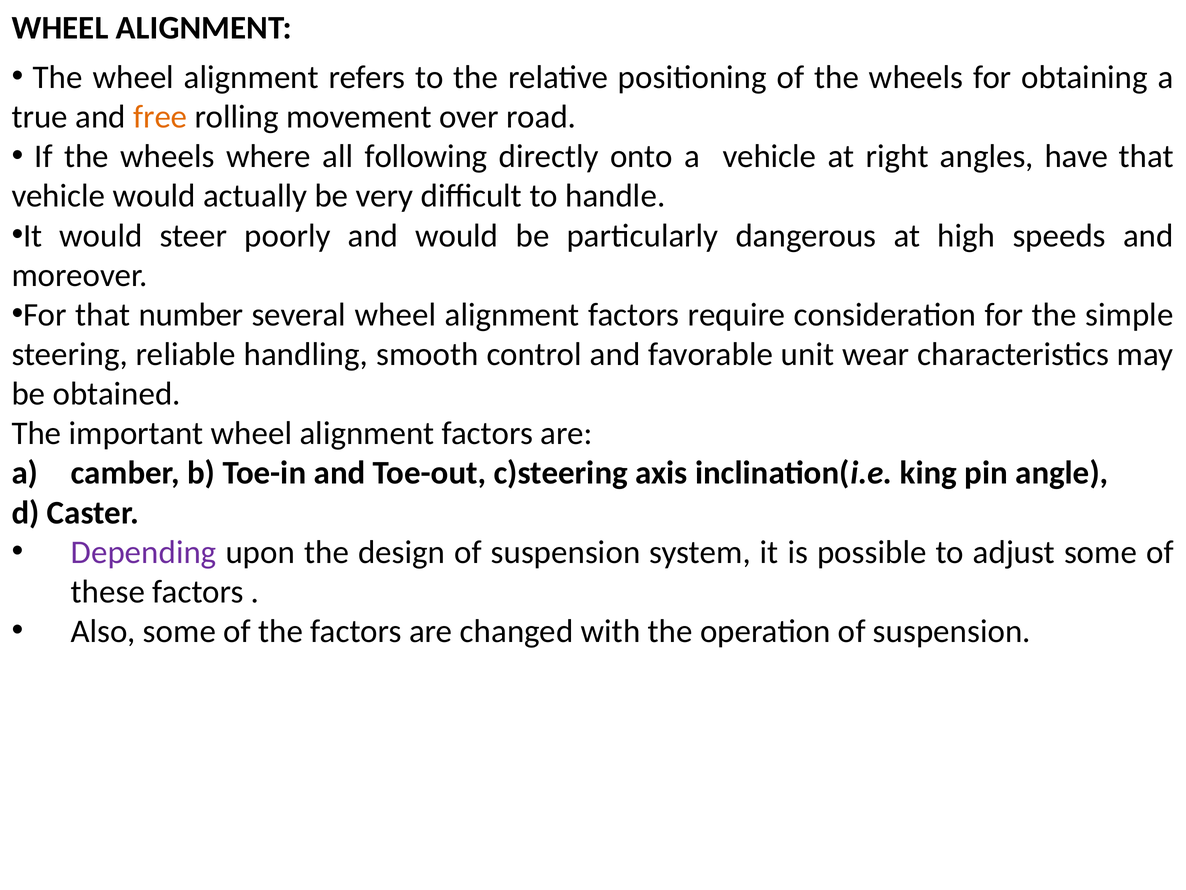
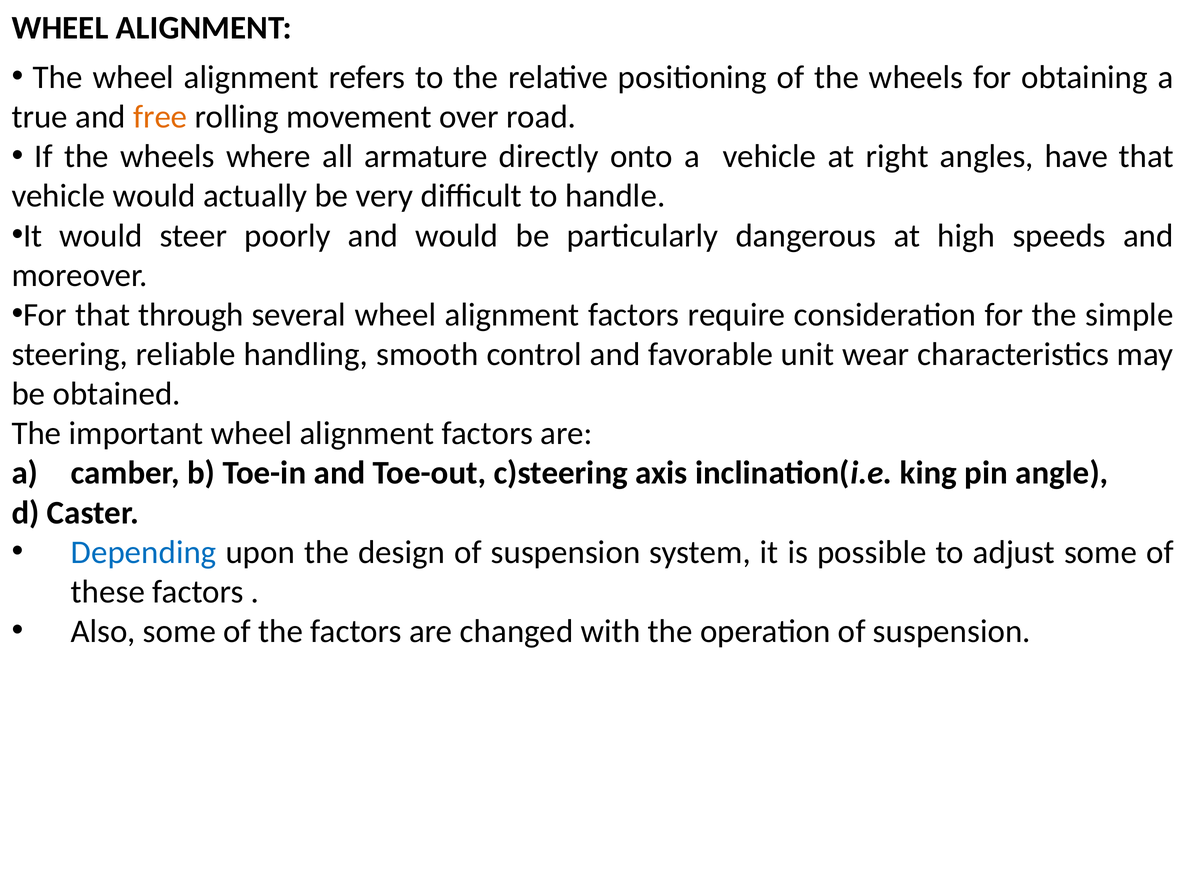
following: following -> armature (426, 156)
number: number -> through (191, 315)
Depending colour: purple -> blue (144, 552)
